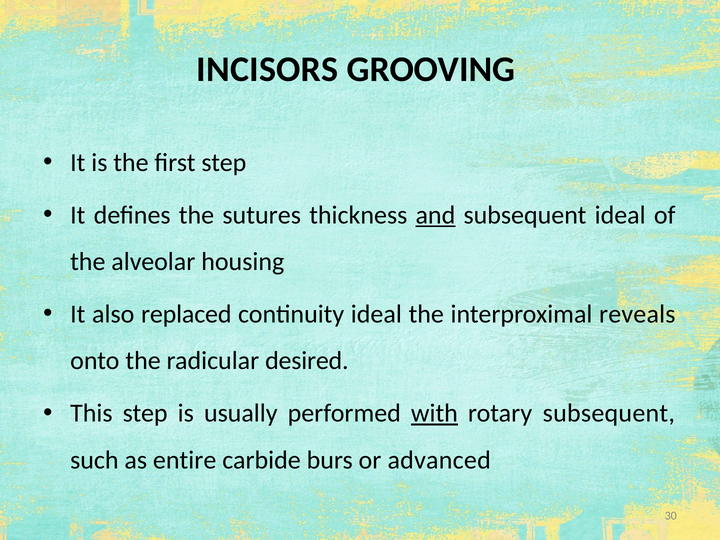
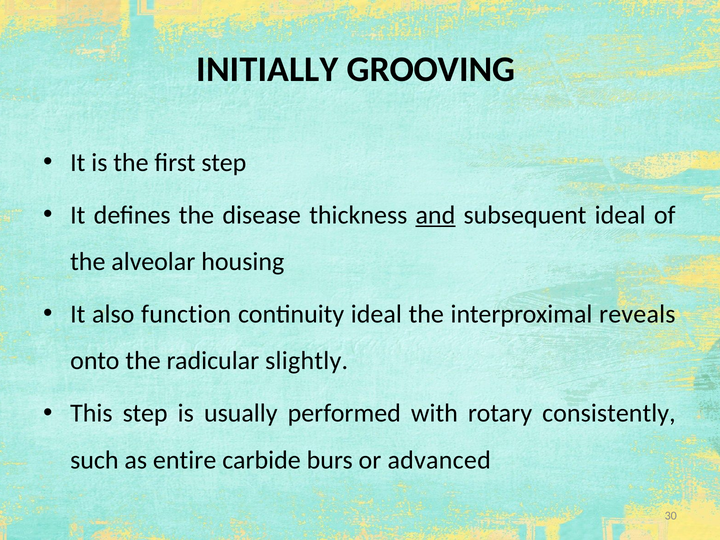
INCISORS: INCISORS -> INITIALLY (267, 69)
sutures: sutures -> disease (262, 215)
replaced: replaced -> function (186, 314)
desired: desired -> slightly (307, 361)
with underline: present -> none (434, 413)
rotary subsequent: subsequent -> consistently (609, 413)
